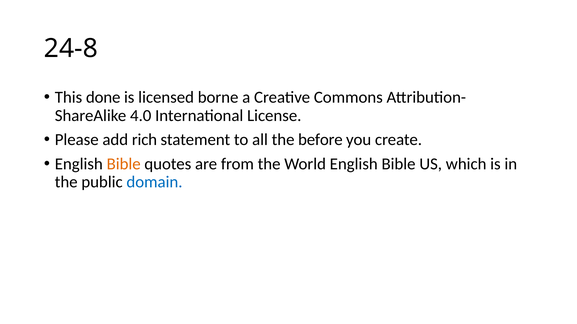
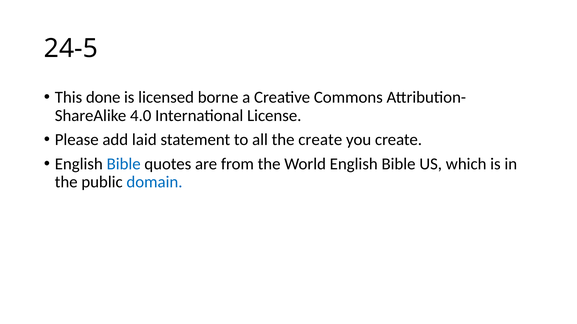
24-8: 24-8 -> 24-5 (71, 48)
rich: rich -> laid (144, 140)
the before: before -> create (320, 140)
Bible colour: orange -> blue (124, 164)
